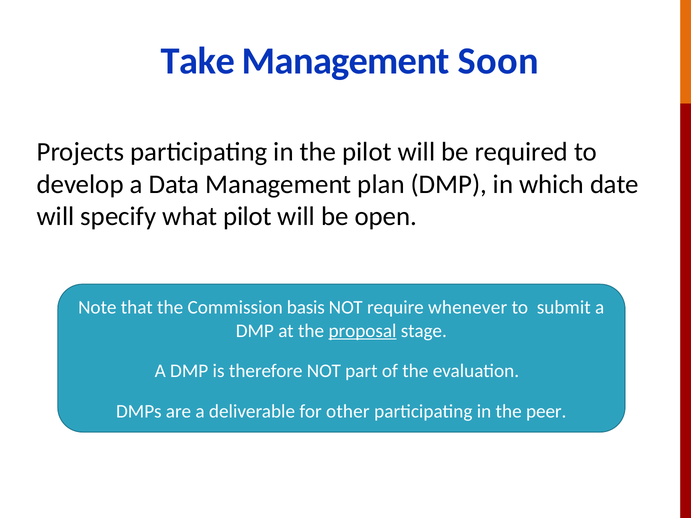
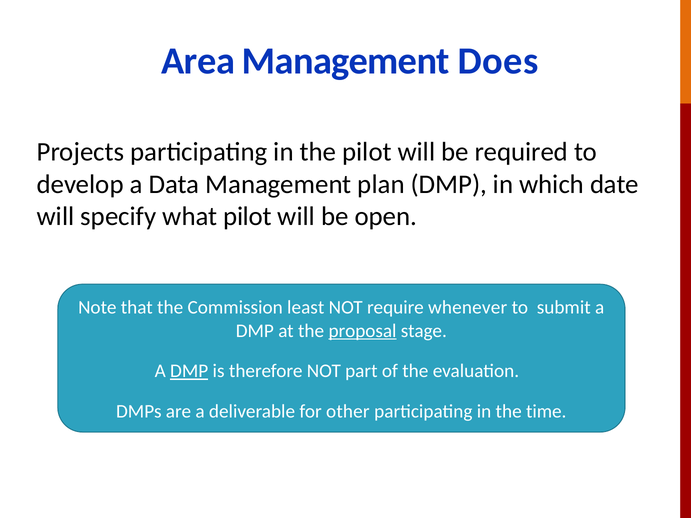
Take: Take -> Area (198, 61)
Soon: Soon -> Does (498, 61)
basis: basis -> least (306, 308)
DMP underline: none -> present (189, 371)
peer: peer -> time (546, 411)
